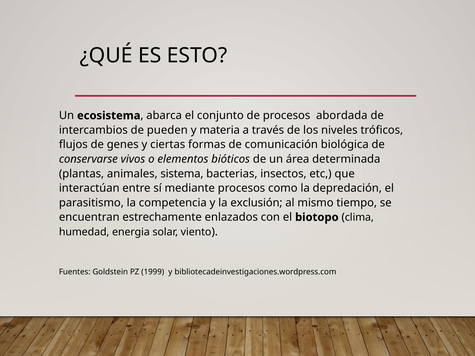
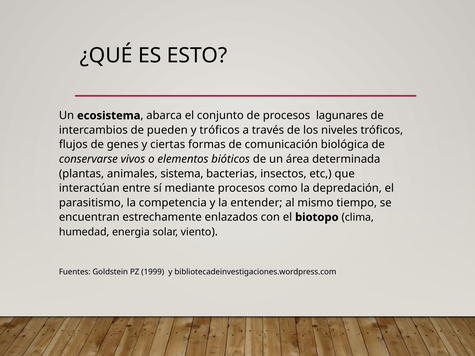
abordada: abordada -> lagunares (342, 116)
y materia: materia -> tróficos (220, 130)
exclusión: exclusión -> entender (256, 203)
